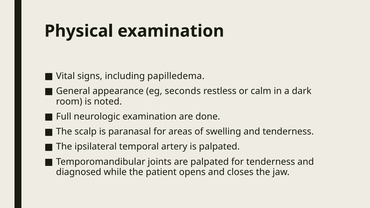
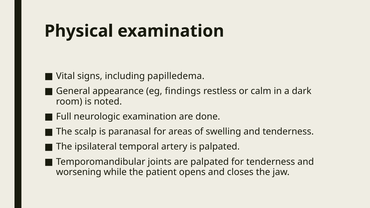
seconds: seconds -> findings (183, 91)
diagnosed: diagnosed -> worsening (79, 172)
